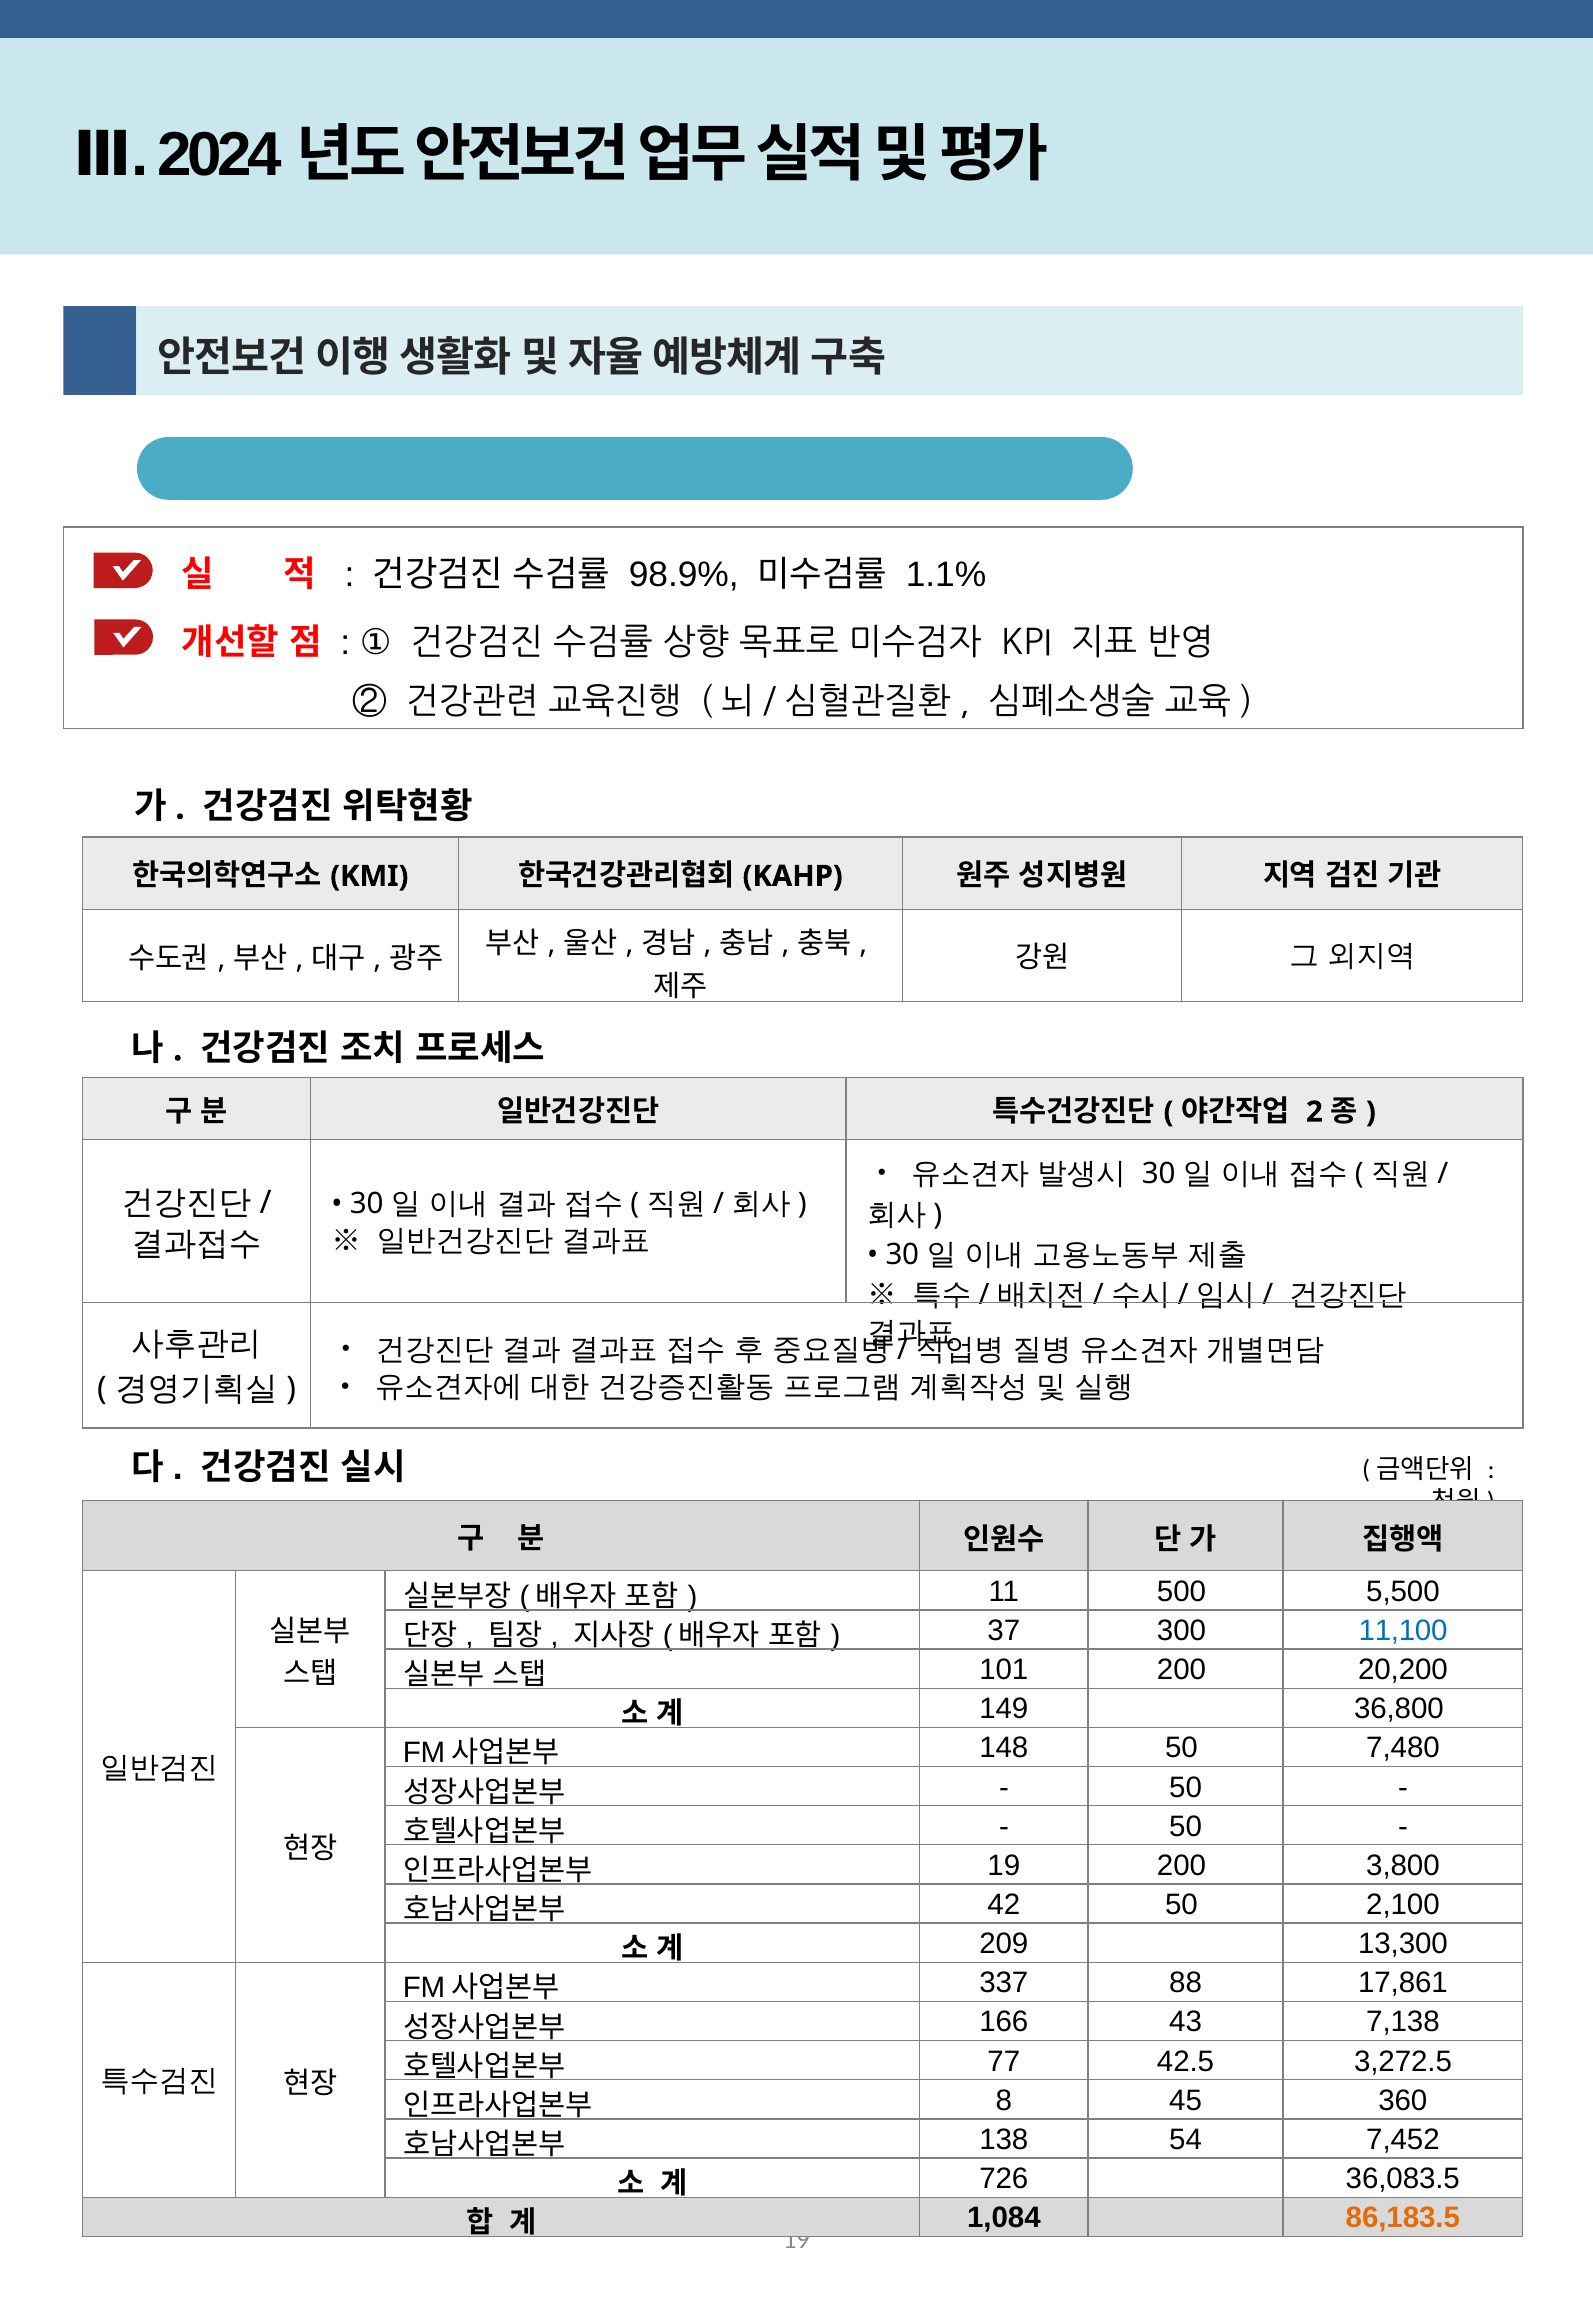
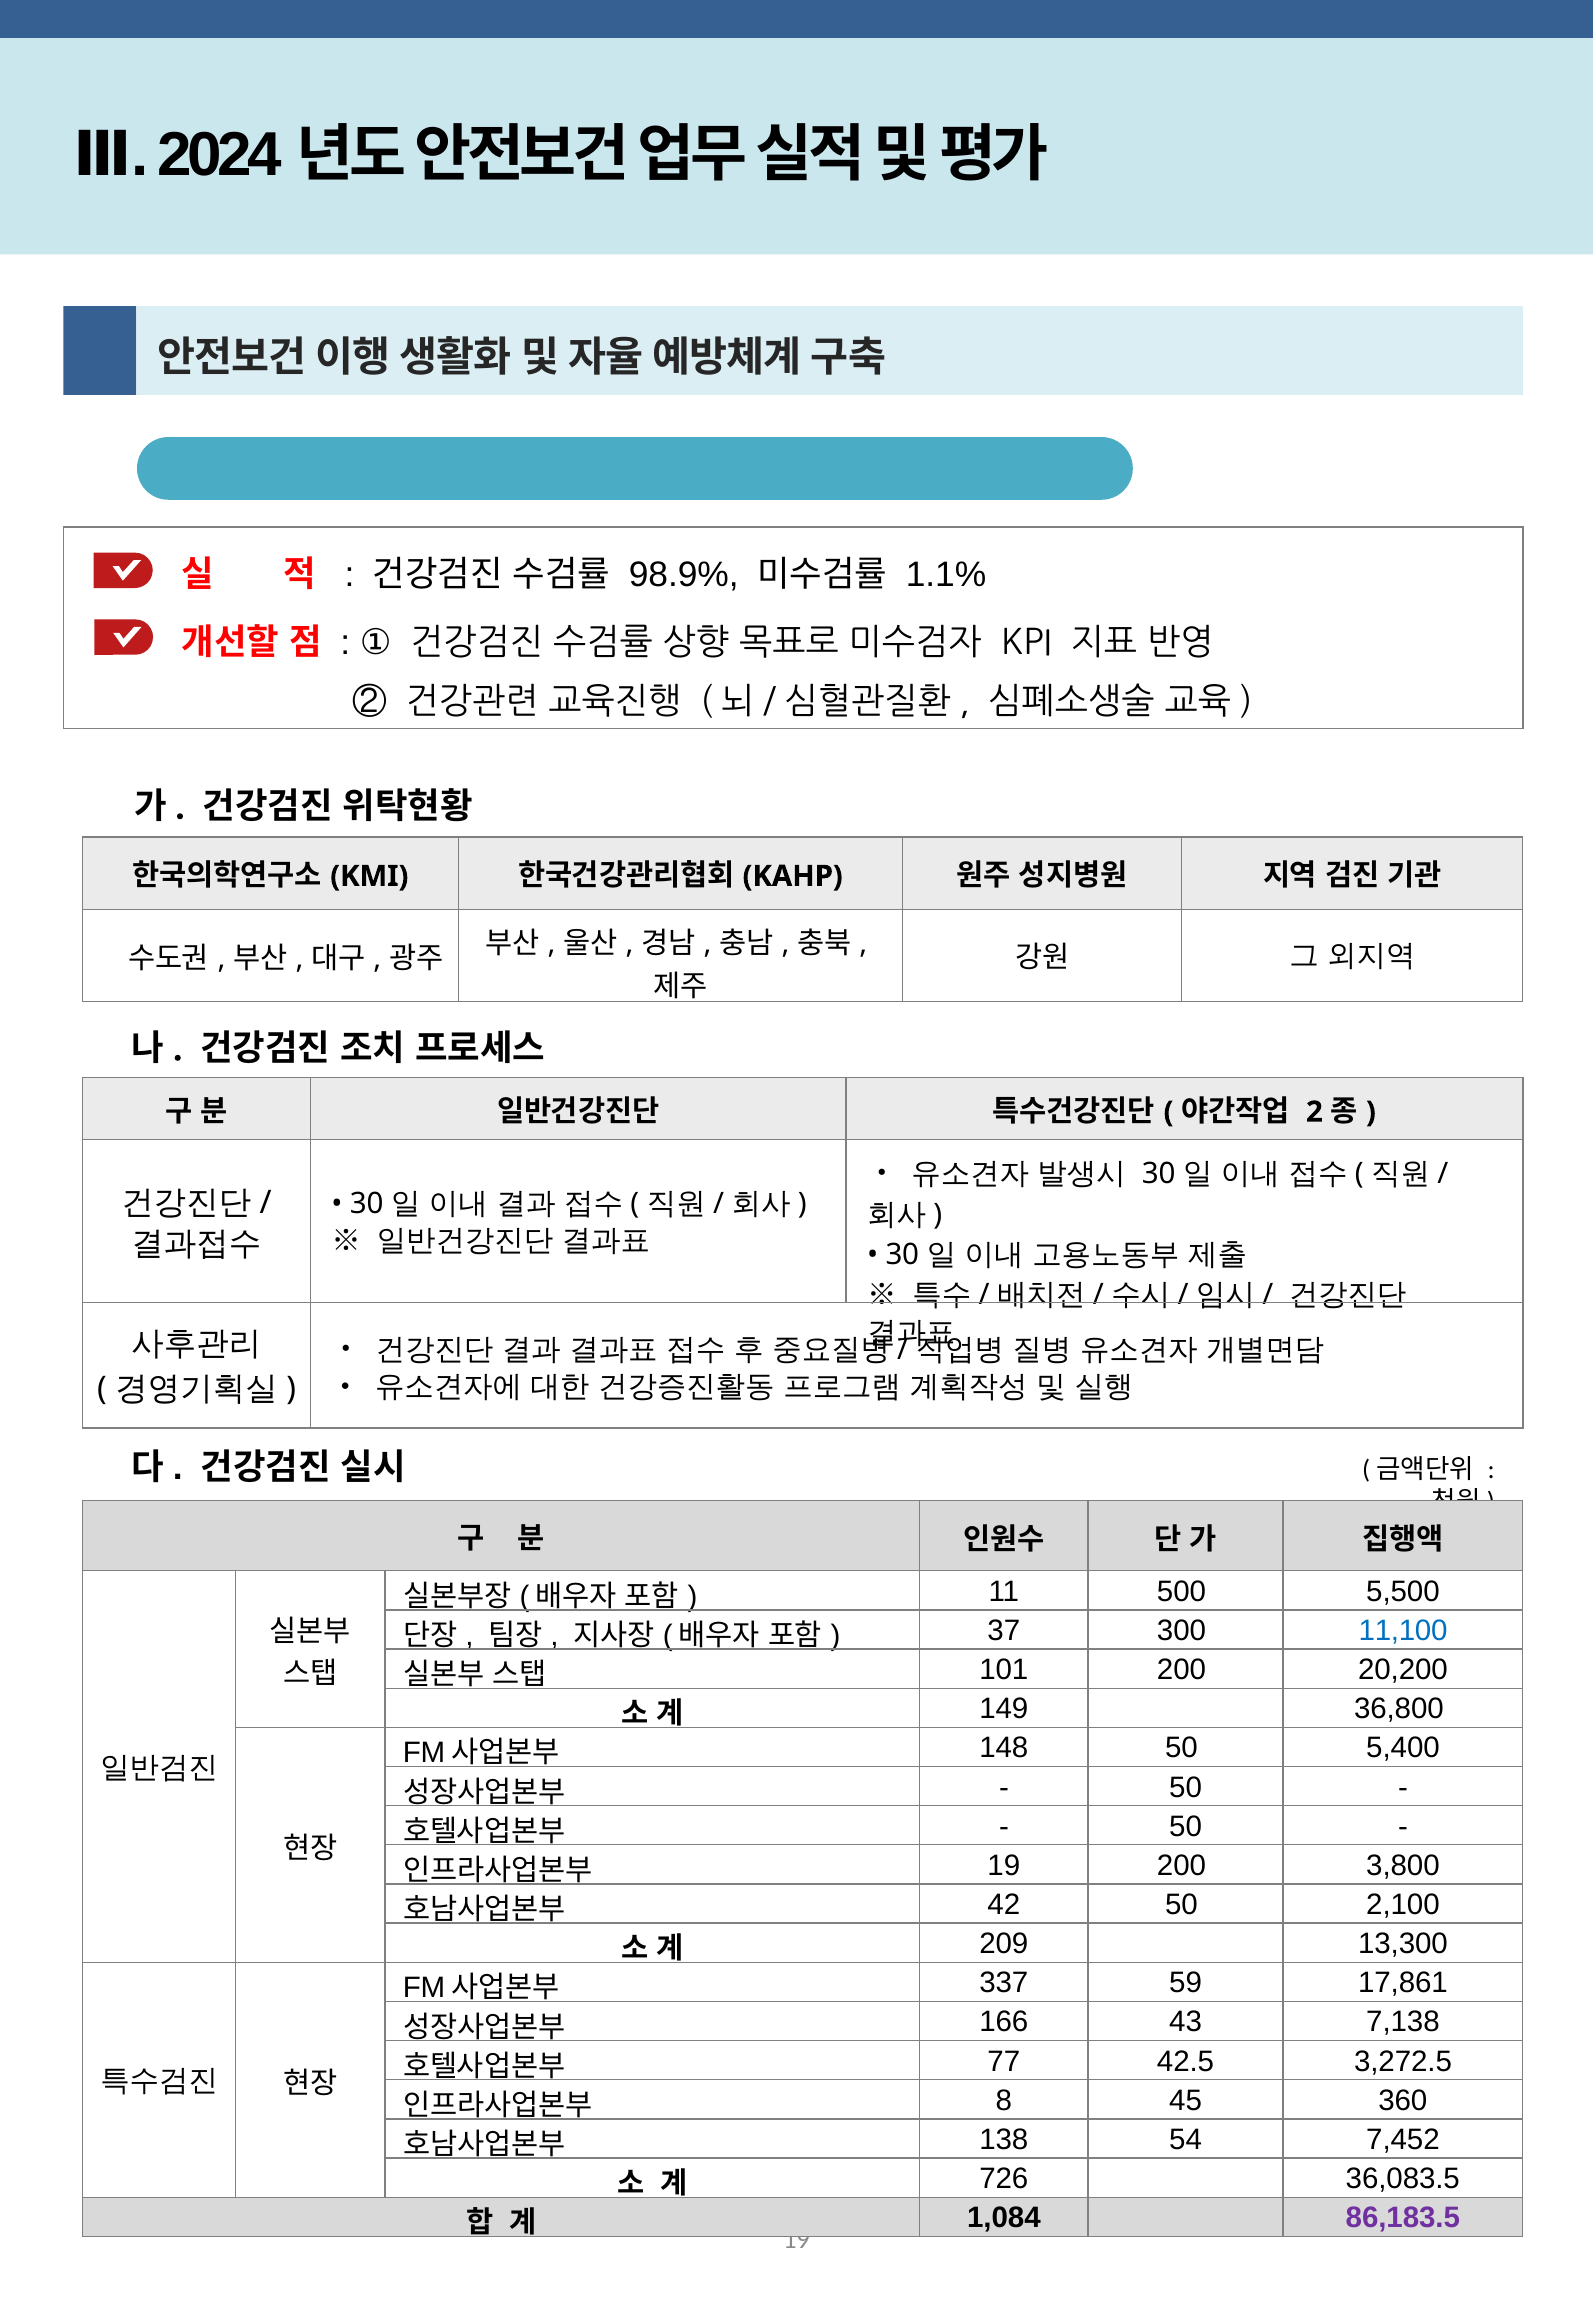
7,480: 7,480 -> 5,400 (1403, 1747)
88: 88 -> 59 (1186, 1982)
86,183.5 colour: orange -> purple (1403, 2217)
